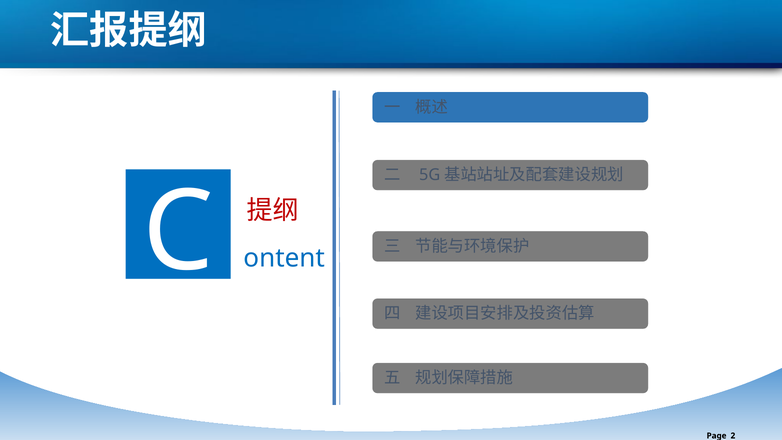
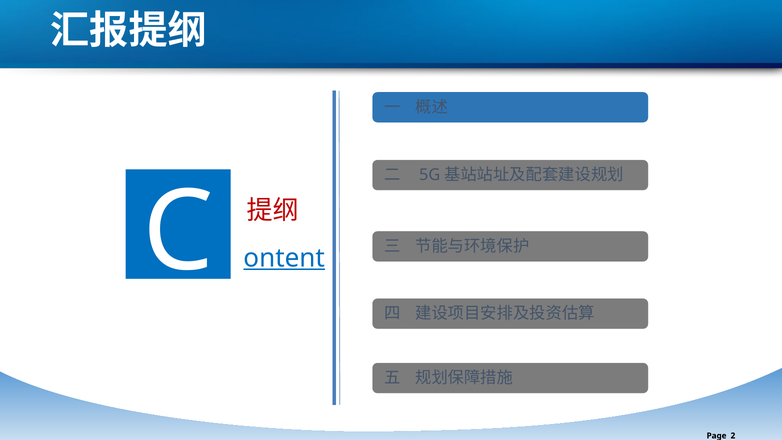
ontent underline: none -> present (284, 258)
